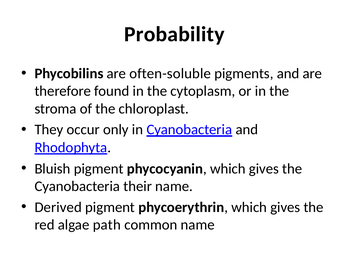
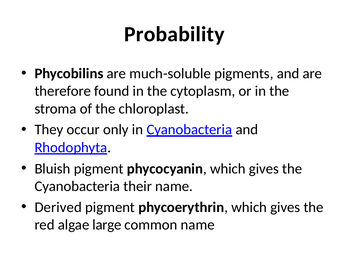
often-soluble: often-soluble -> much-soluble (170, 74)
path: path -> large (107, 225)
